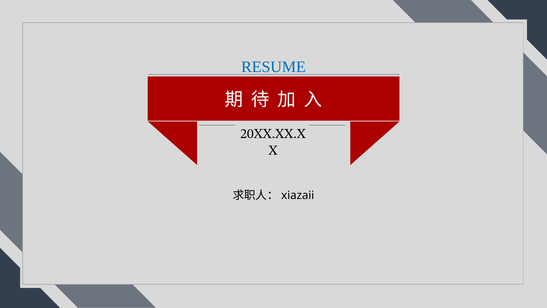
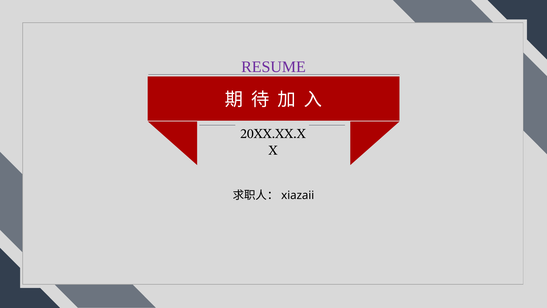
RESUME colour: blue -> purple (274, 67)
